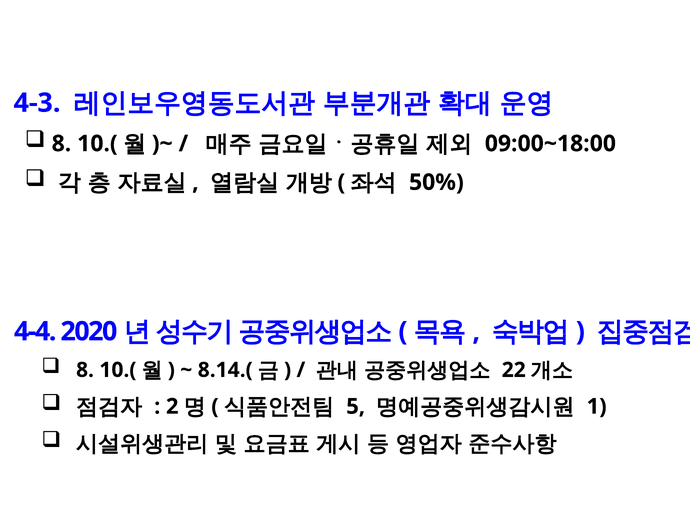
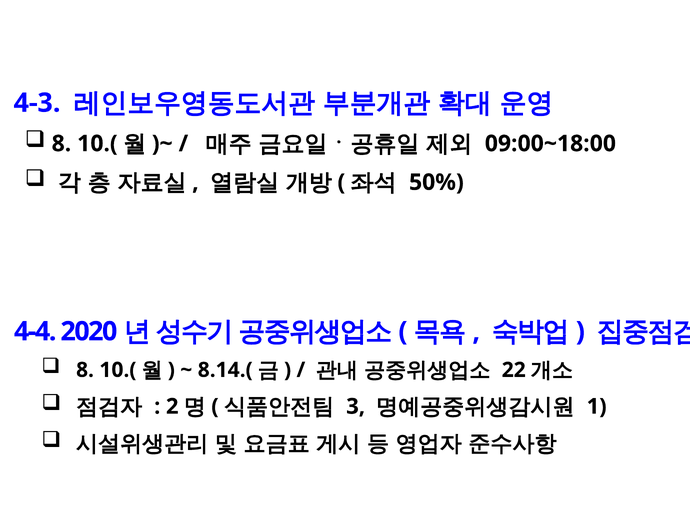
5: 5 -> 3 (356, 406)
